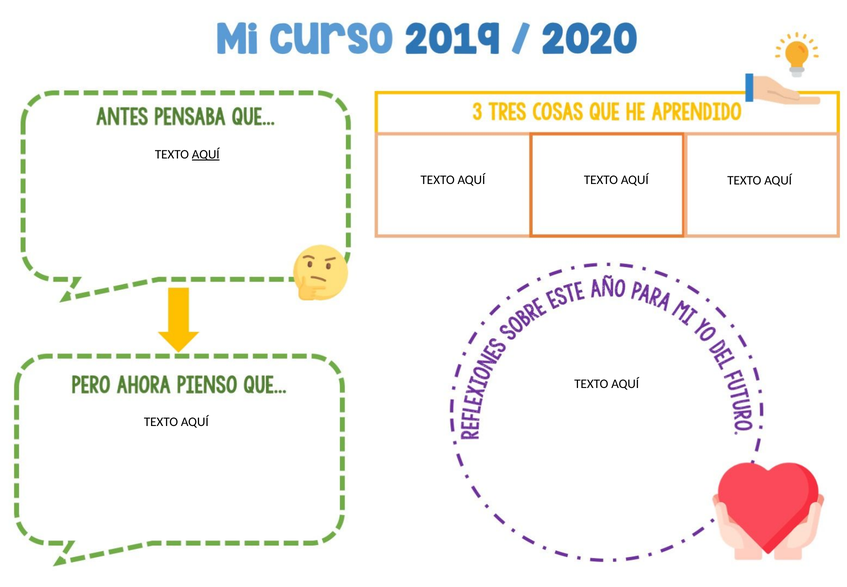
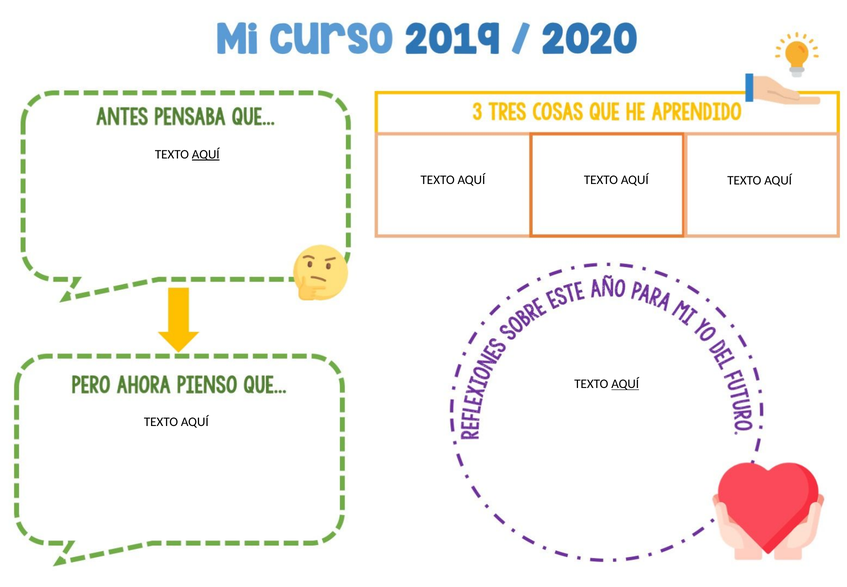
AQUÍ underline: none -> present (625, 384)
